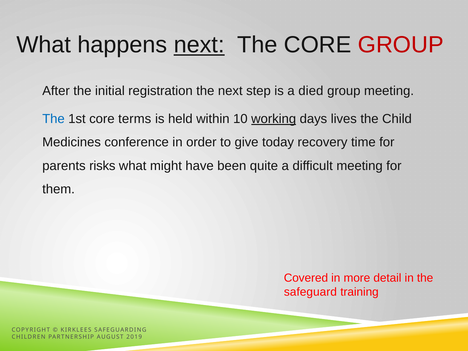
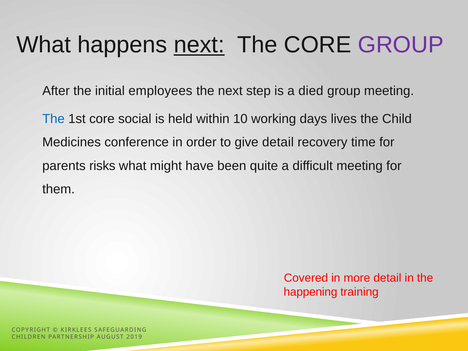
GROUP colour: red -> purple (401, 45)
registration: registration -> employees (160, 91)
terms: terms -> social (135, 119)
working underline: present -> none (274, 119)
give today: today -> detail (278, 142)
safeguard: safeguard -> happening (311, 292)
